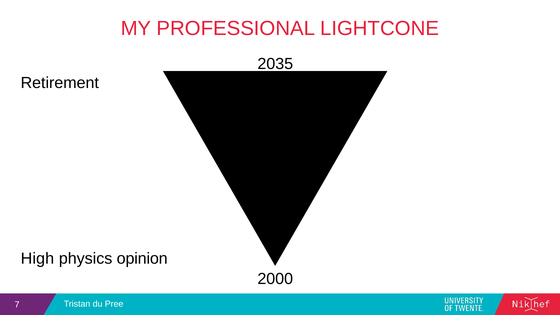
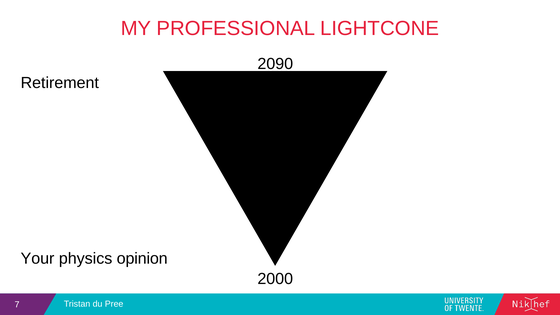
2035: 2035 -> 2090 (275, 64)
High: High -> Your (38, 259)
